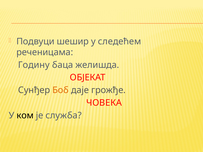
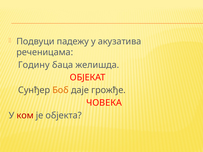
шешир: шешир -> падежу (73, 42)
следећем: следећем -> акузатива (120, 42)
ком colour: black -> red (25, 116)
служба: служба -> објекта (64, 116)
